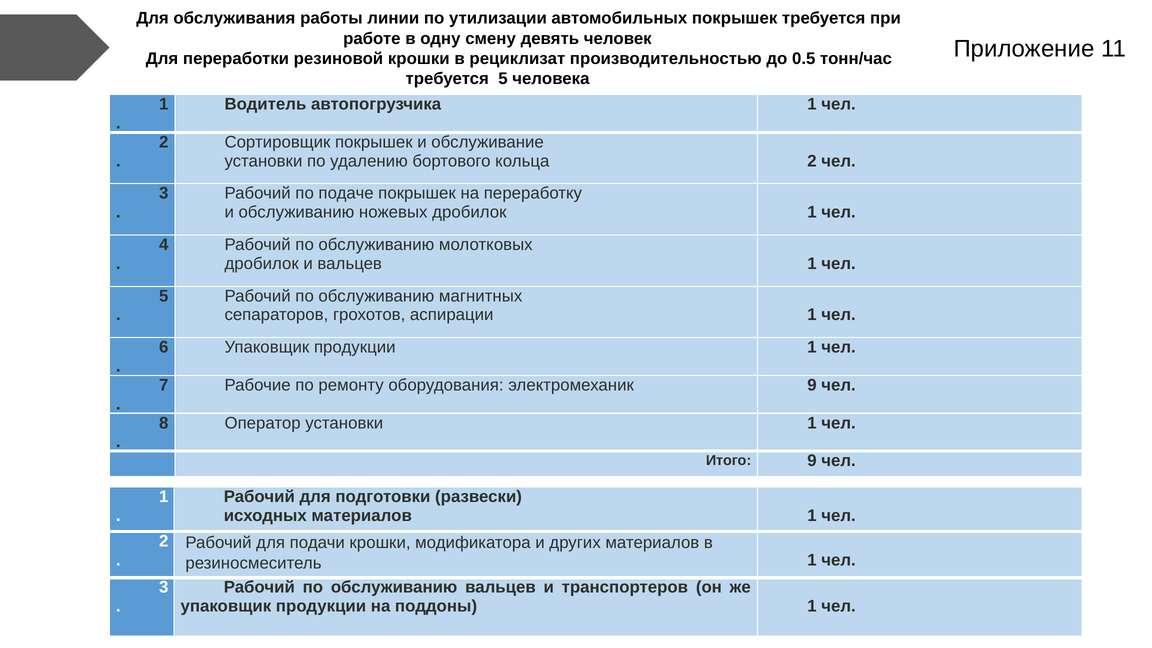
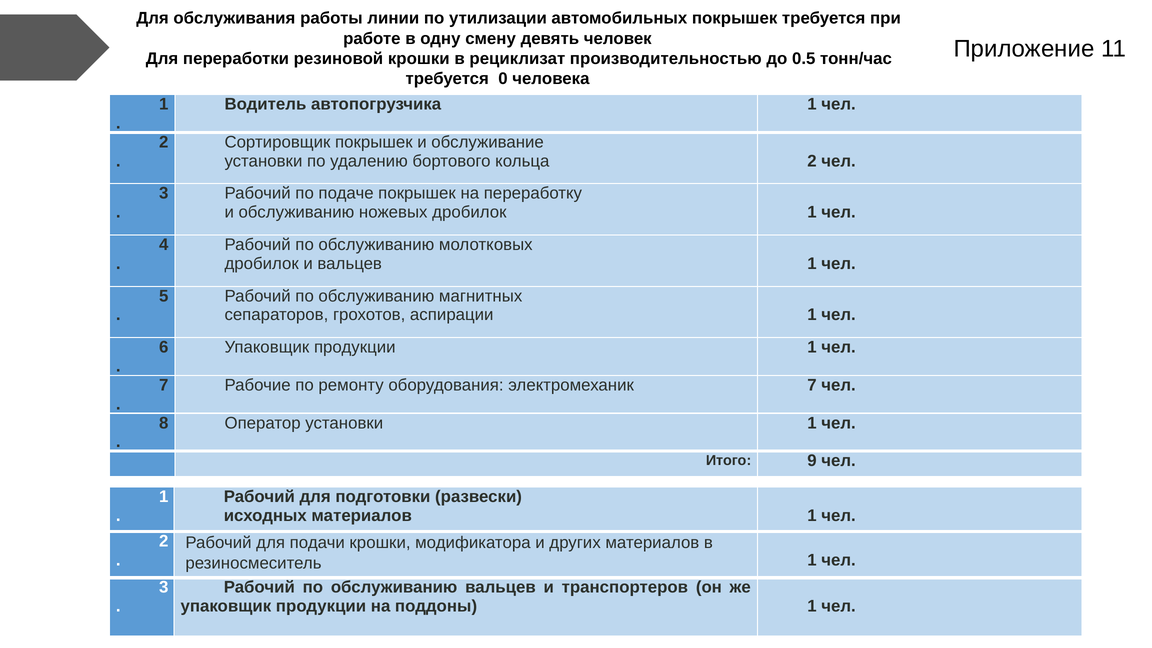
требуется 5: 5 -> 0 (503, 79)
электромеханик 9: 9 -> 7 (812, 385)
